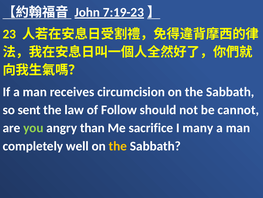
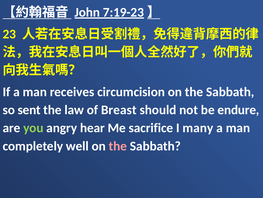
Follow: Follow -> Breast (119, 110)
cannot: cannot -> endure (238, 110)
than: than -> hear (92, 128)
the colour: yellow -> pink (118, 146)
